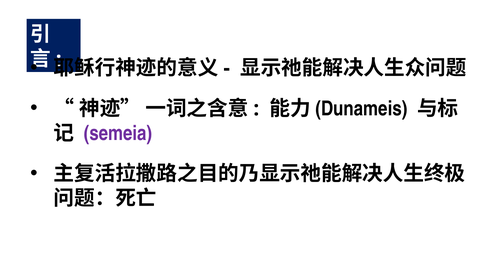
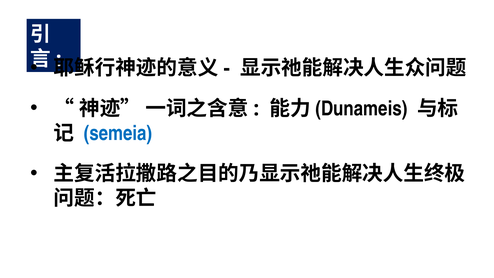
semeia colour: purple -> blue (118, 133)
